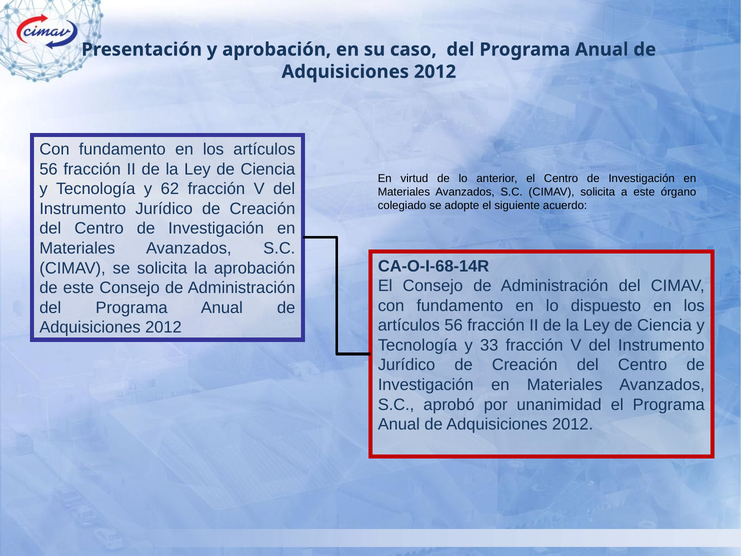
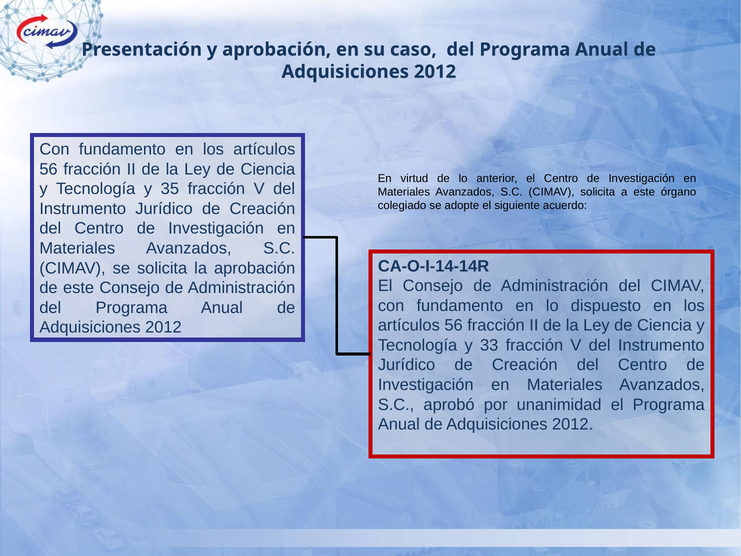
62: 62 -> 35 (170, 189)
CA-O-I-68-14R: CA-O-I-68-14R -> CA-O-I-14-14R (434, 266)
